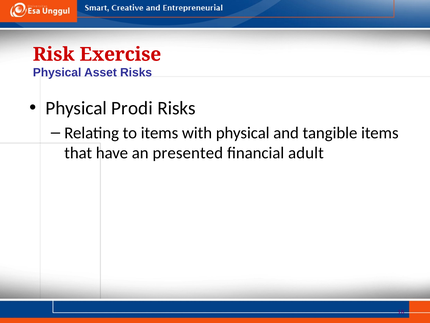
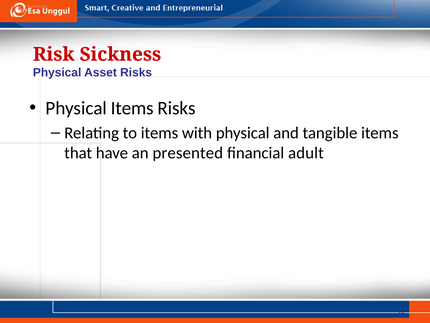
Exercise: Exercise -> Sickness (120, 54)
Physical Prodi: Prodi -> Items (132, 108)
